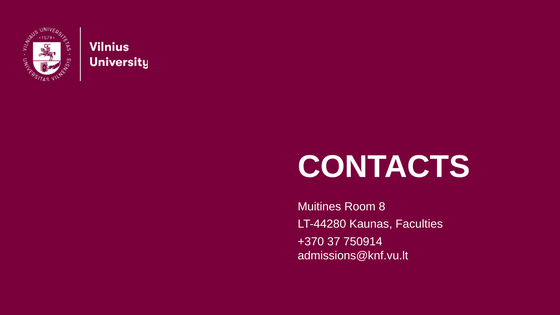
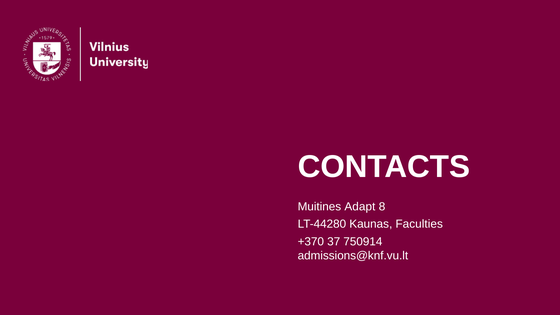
Room: Room -> Adapt (360, 206)
